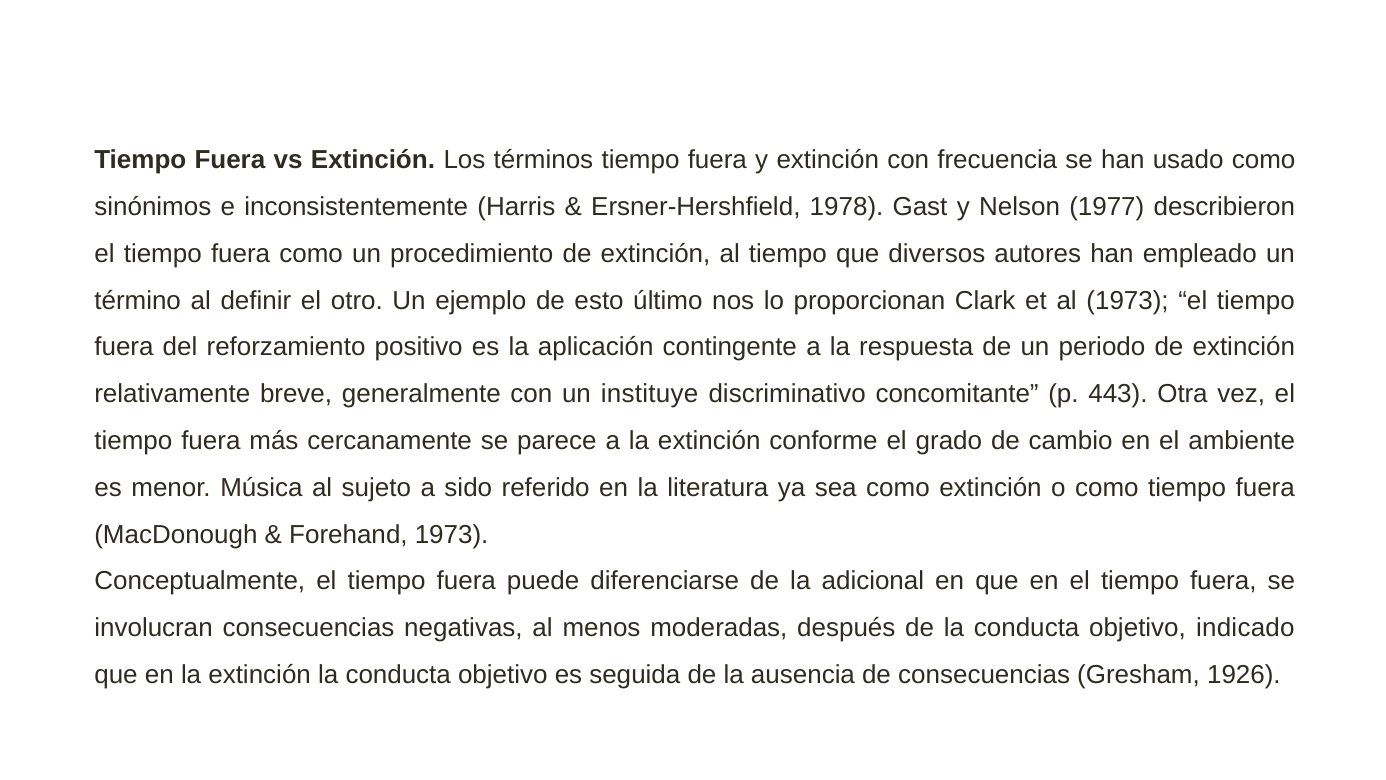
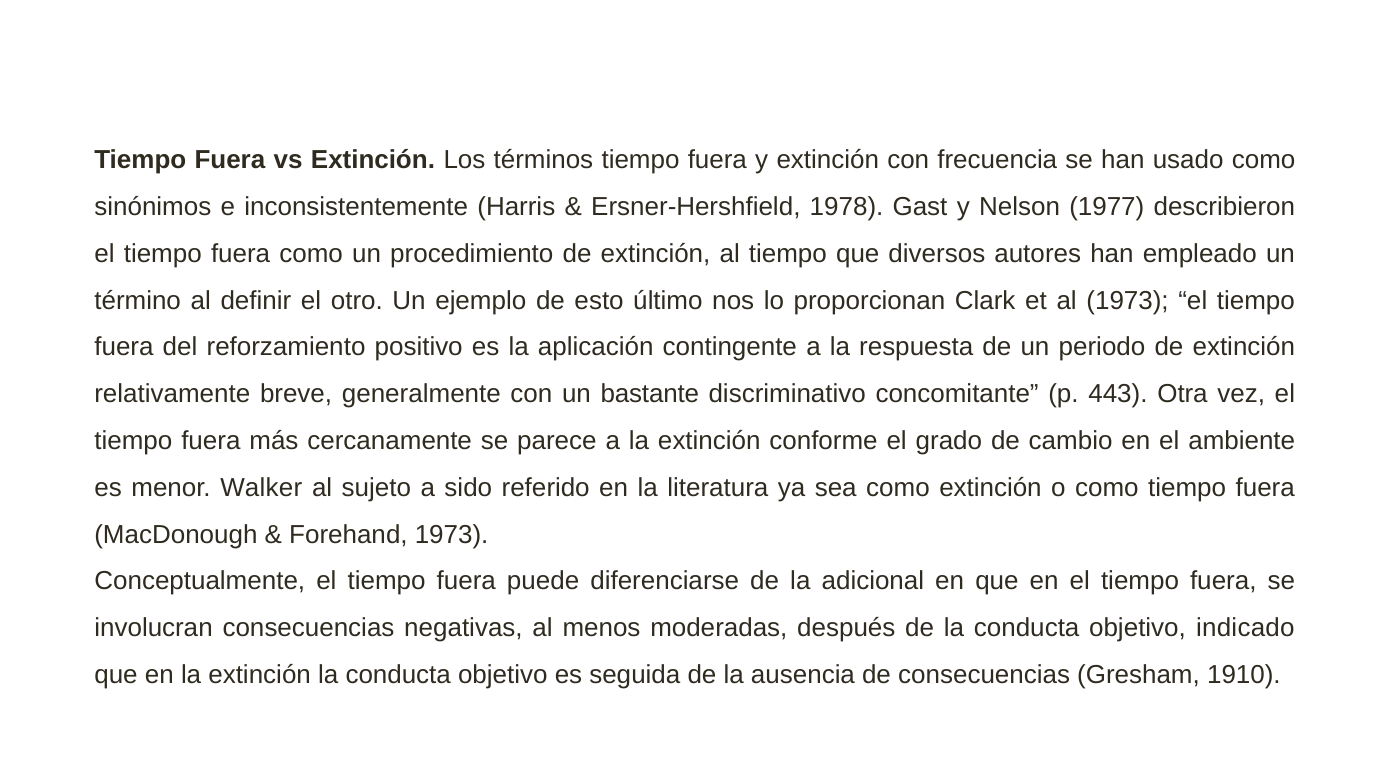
instituye: instituye -> bastante (650, 394)
Música: Música -> Walker (261, 487)
1926: 1926 -> 1910 (1244, 675)
